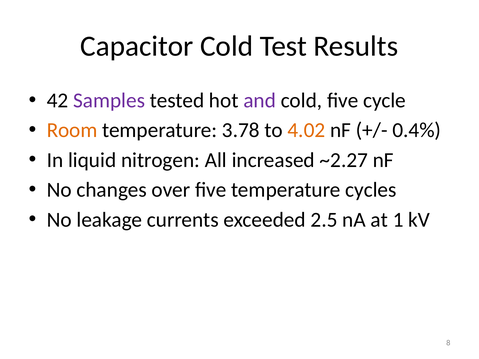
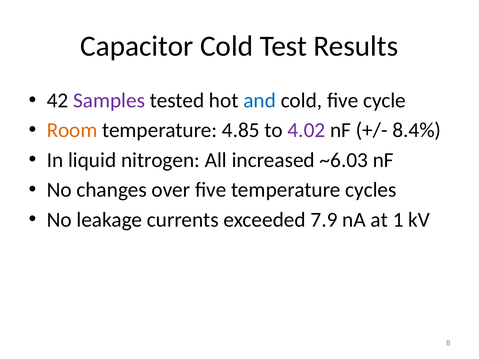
and colour: purple -> blue (260, 101)
3.78: 3.78 -> 4.85 (241, 130)
4.02 colour: orange -> purple (306, 130)
0.4%: 0.4% -> 8.4% (417, 130)
~2.27: ~2.27 -> ~6.03 (344, 160)
2.5: 2.5 -> 7.9 (324, 220)
